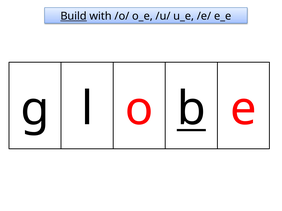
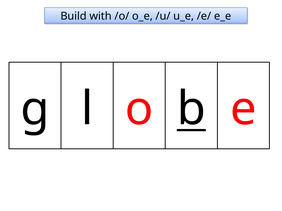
Build underline: present -> none (74, 16)
